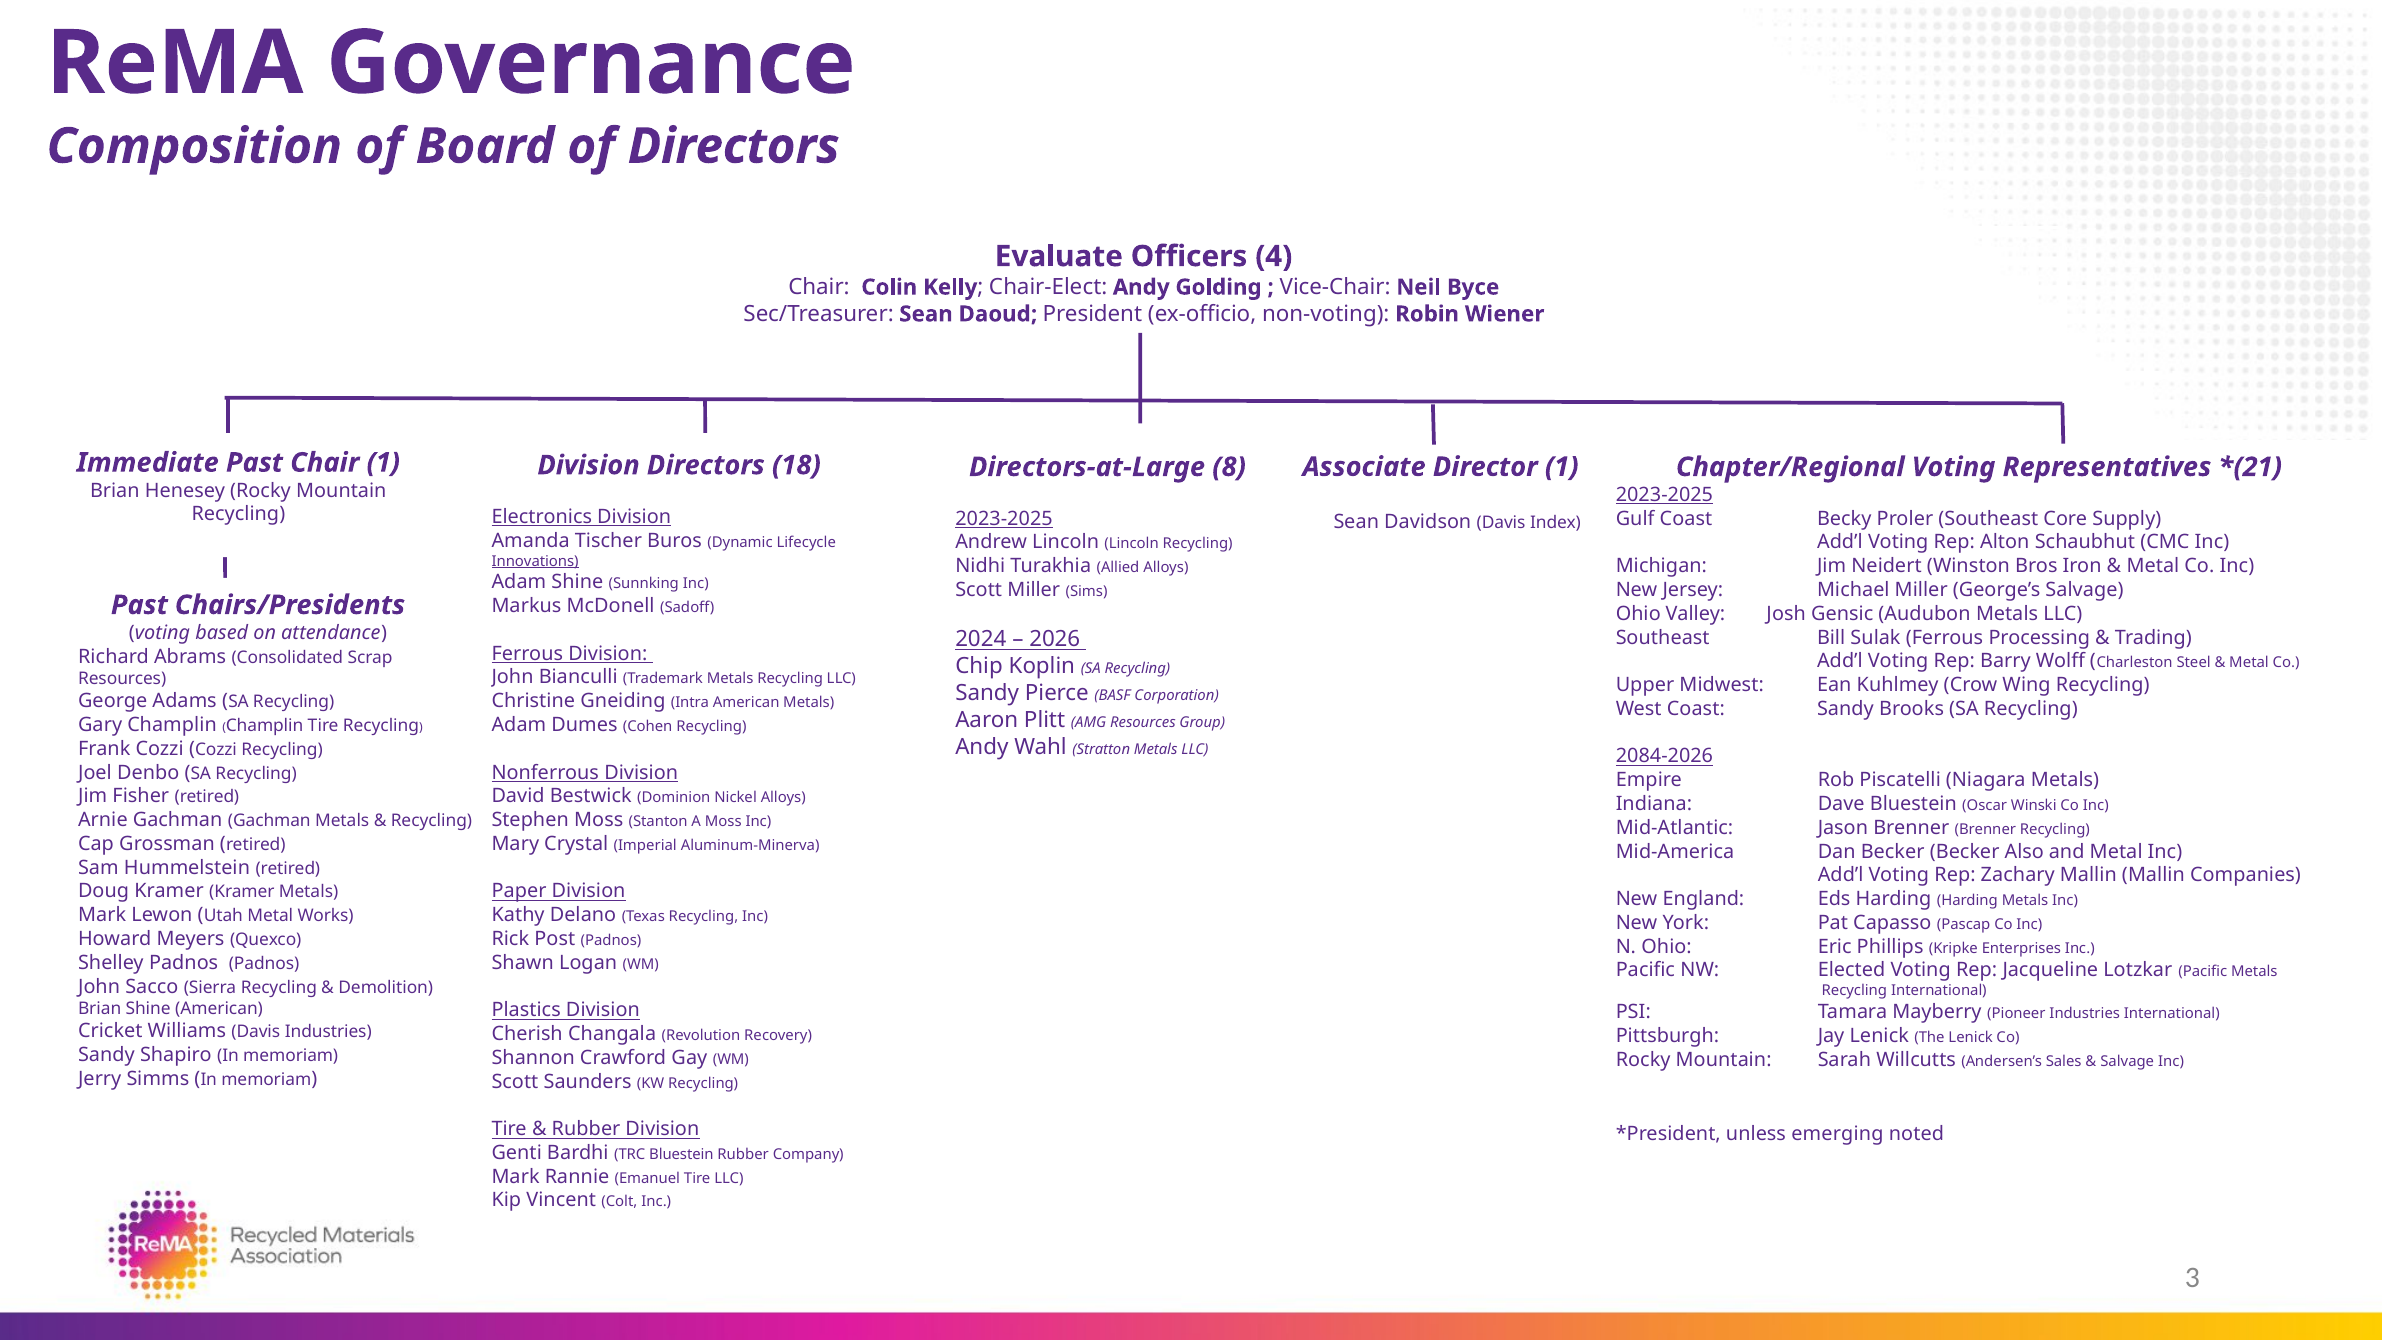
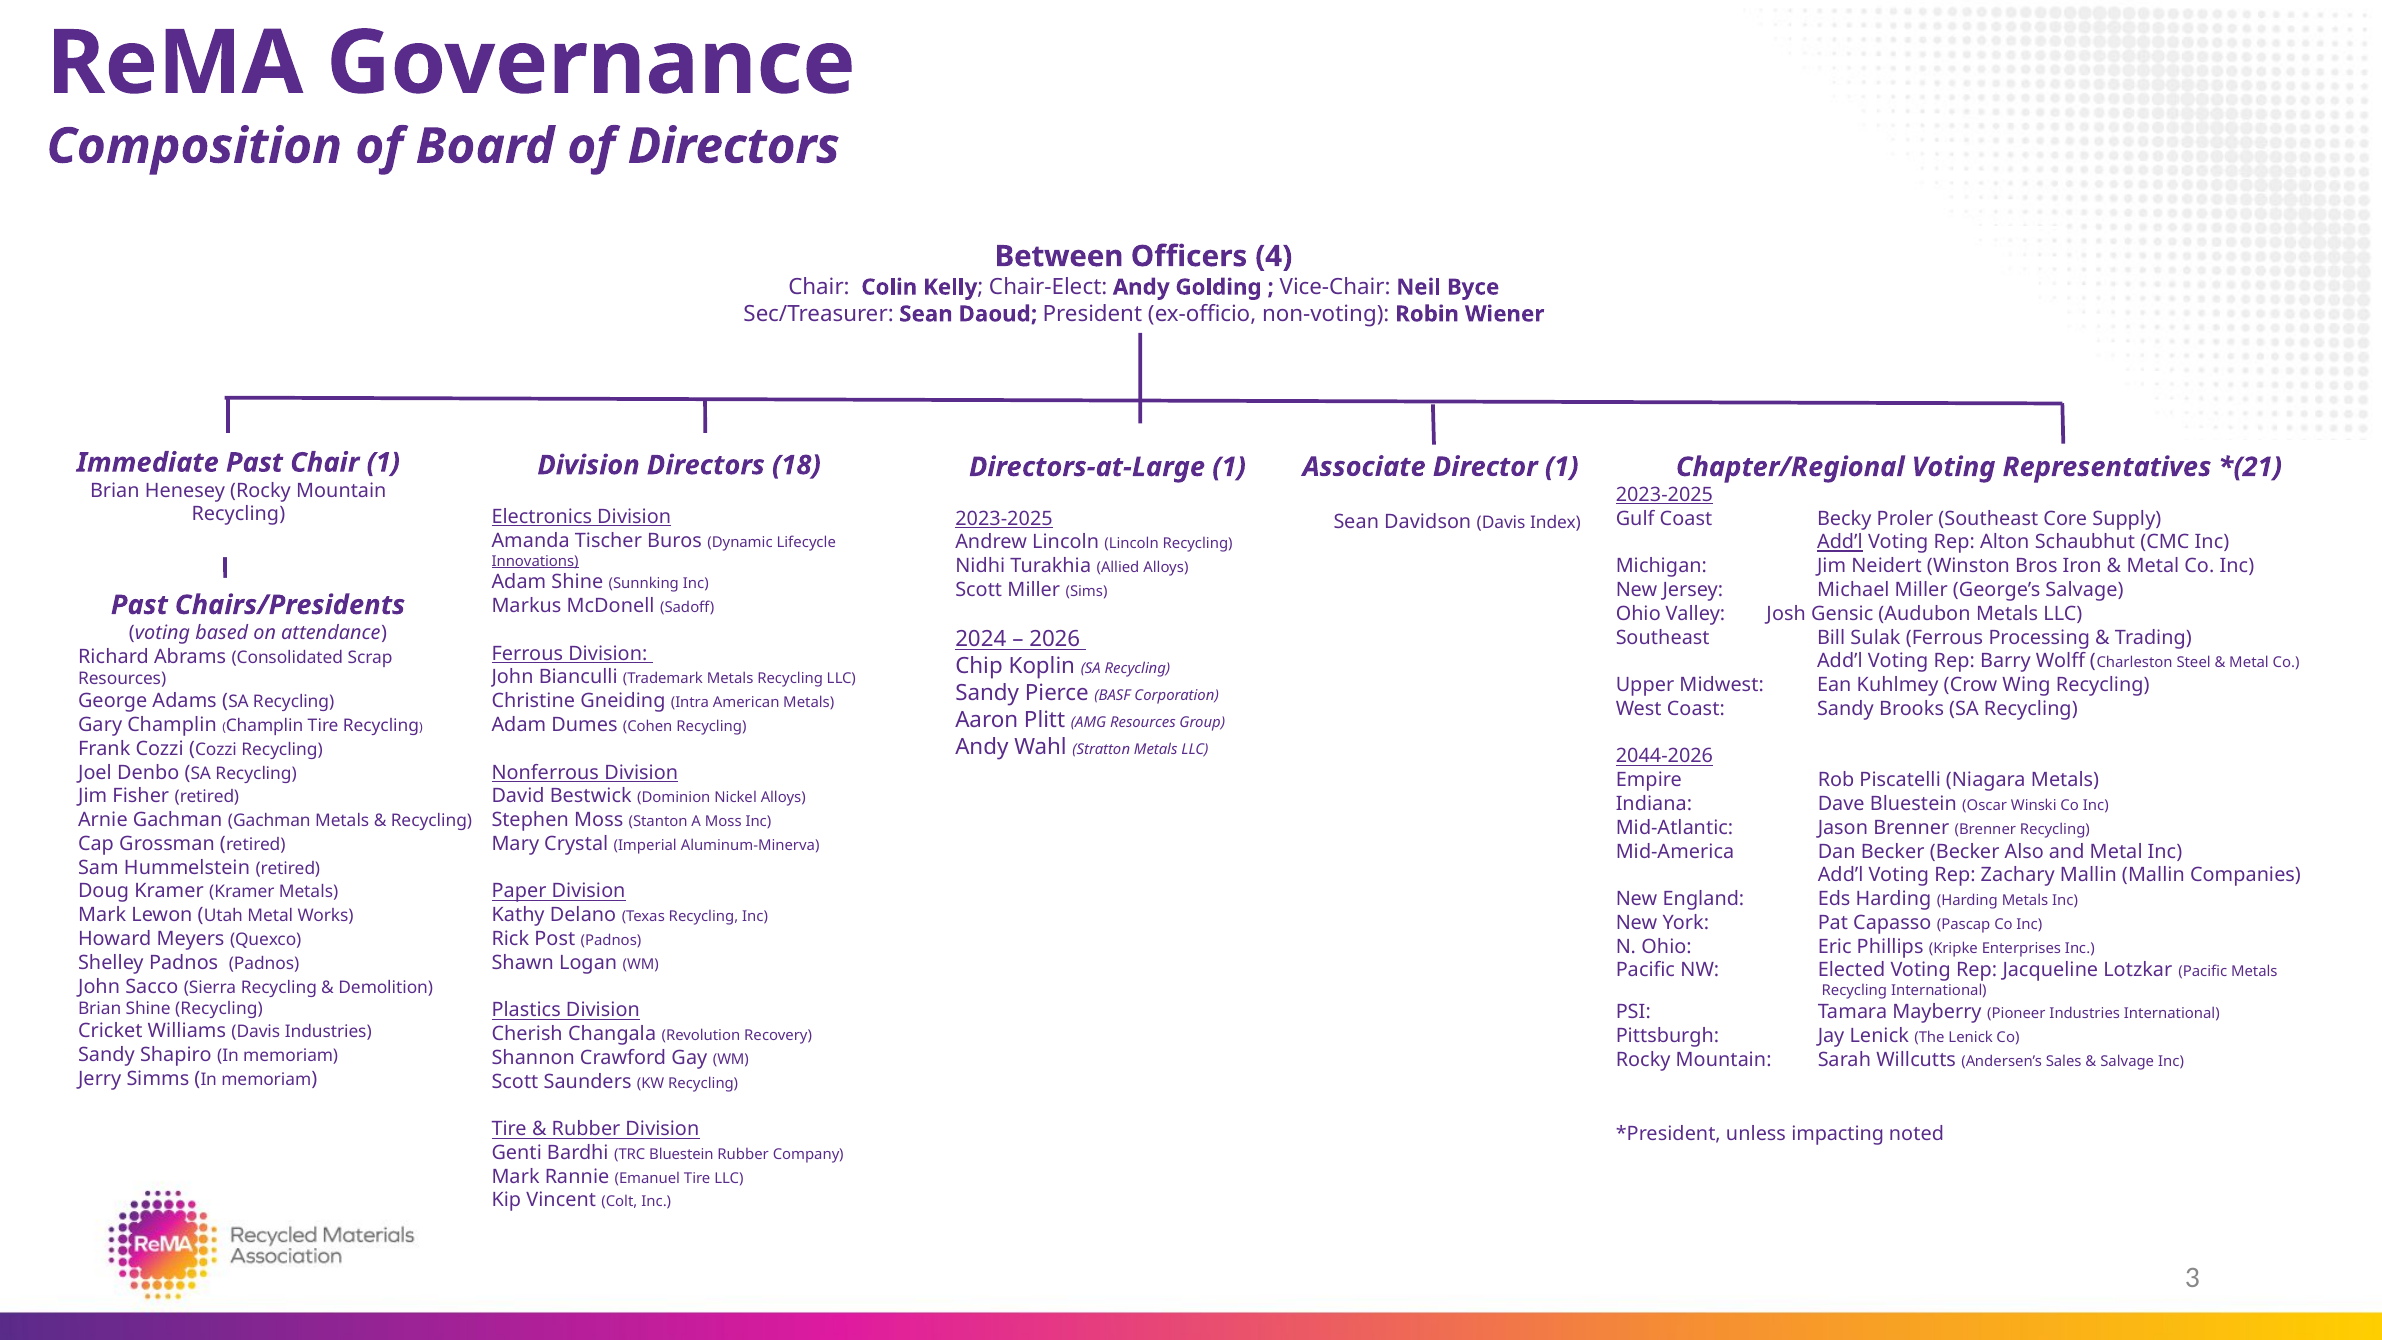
Evaluate: Evaluate -> Between (1059, 256)
Directors-at-Large 8: 8 -> 1 (1229, 467)
Add’l underline: none -> present (1840, 542)
2084-2026: 2084-2026 -> 2044-2026 (1664, 756)
Shine American: American -> Recycling (219, 1009)
emerging: emerging -> impacting (1838, 1134)
